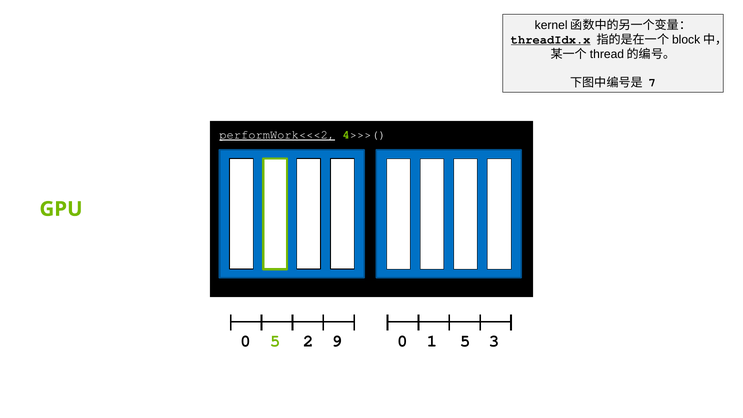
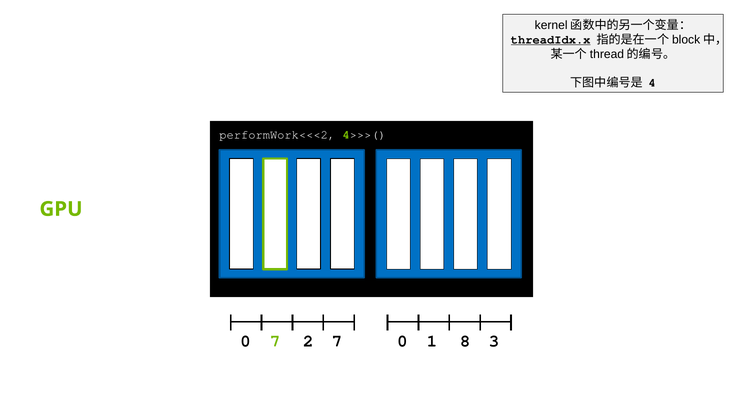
7: 7 -> 4 (652, 83)
performWork<<<2 underline: present -> none (277, 135)
0 5: 5 -> 7 (275, 341)
2 9: 9 -> 7 (337, 341)
1 5: 5 -> 8 (465, 341)
